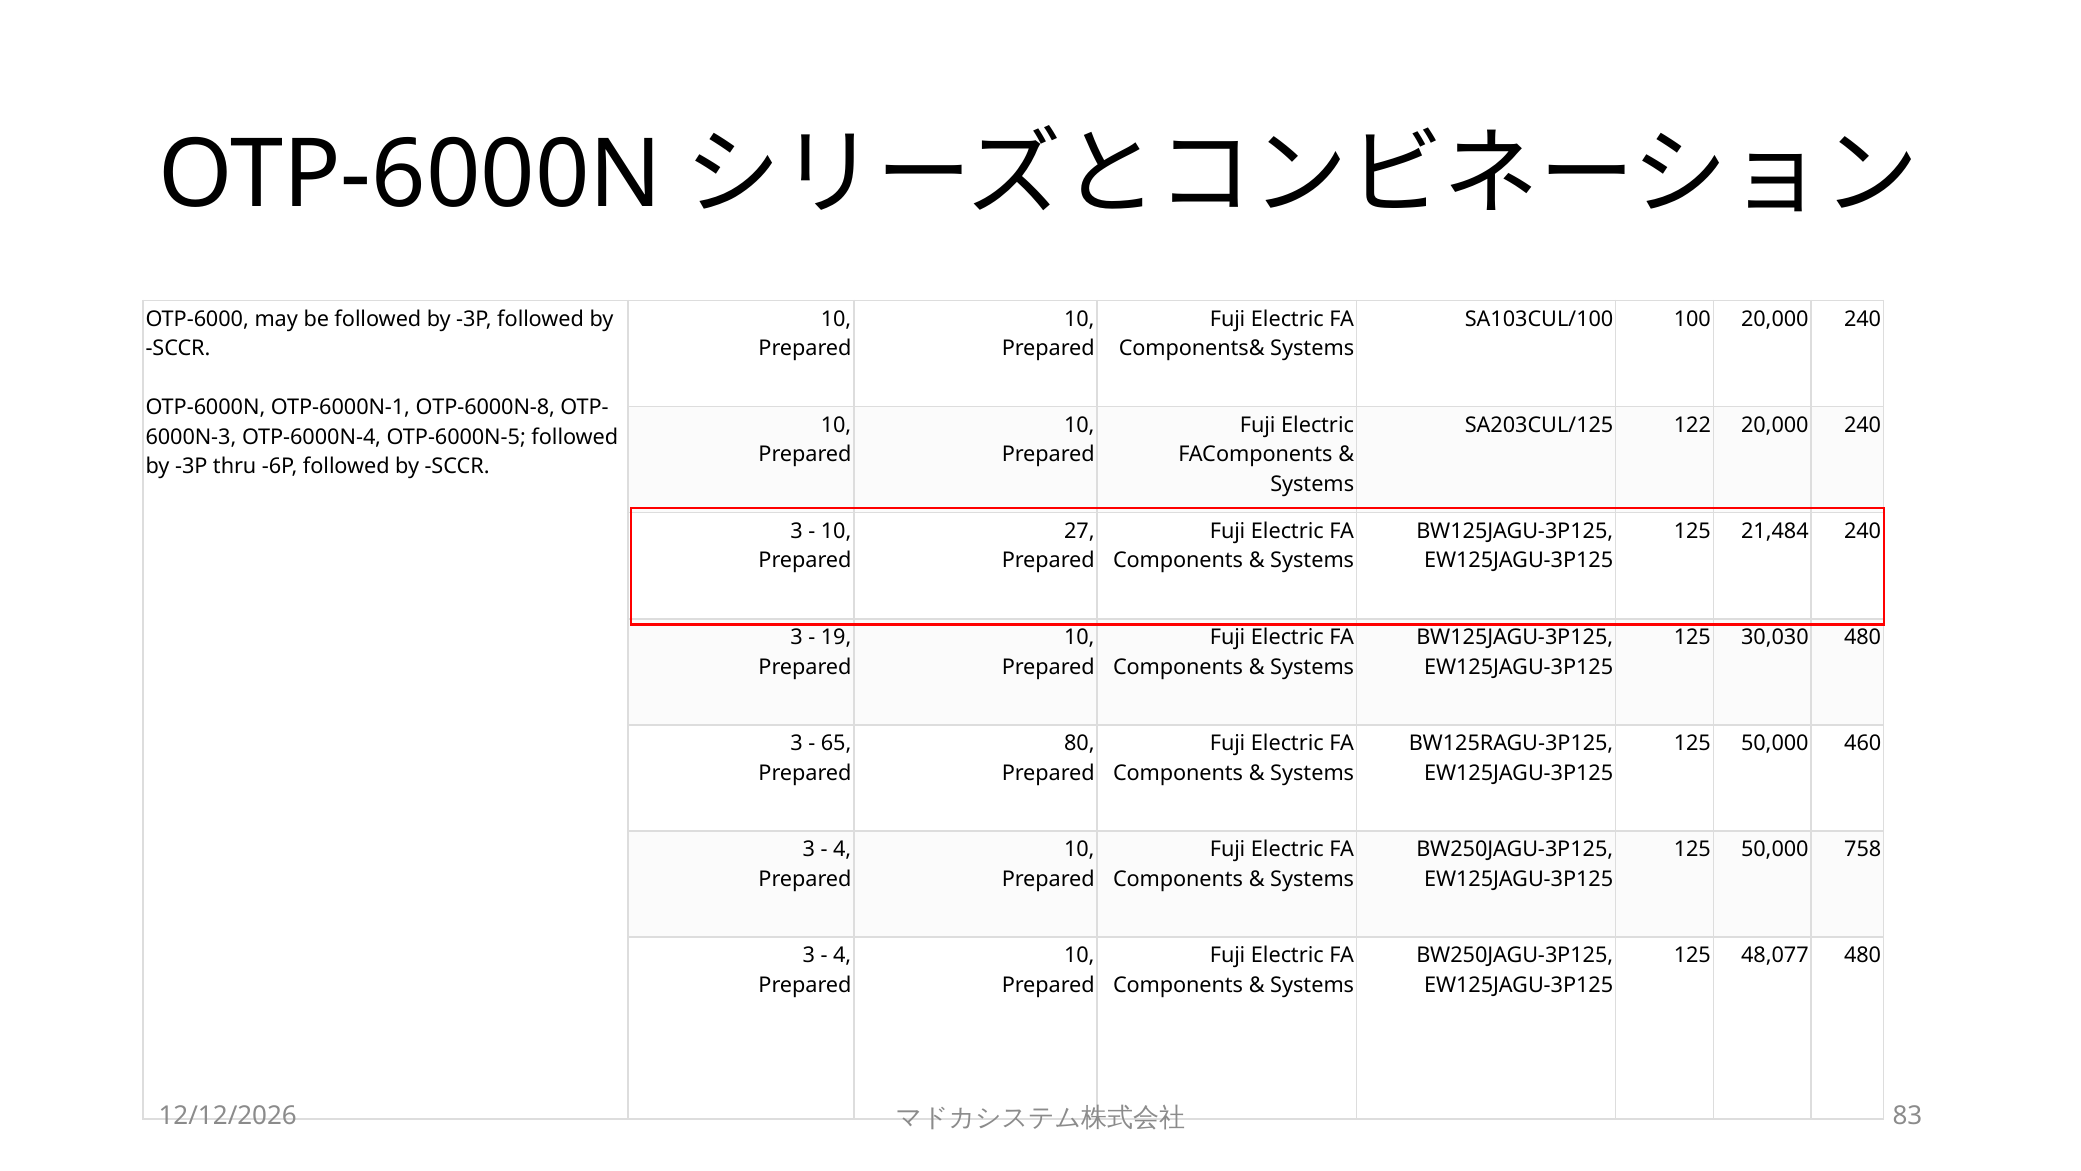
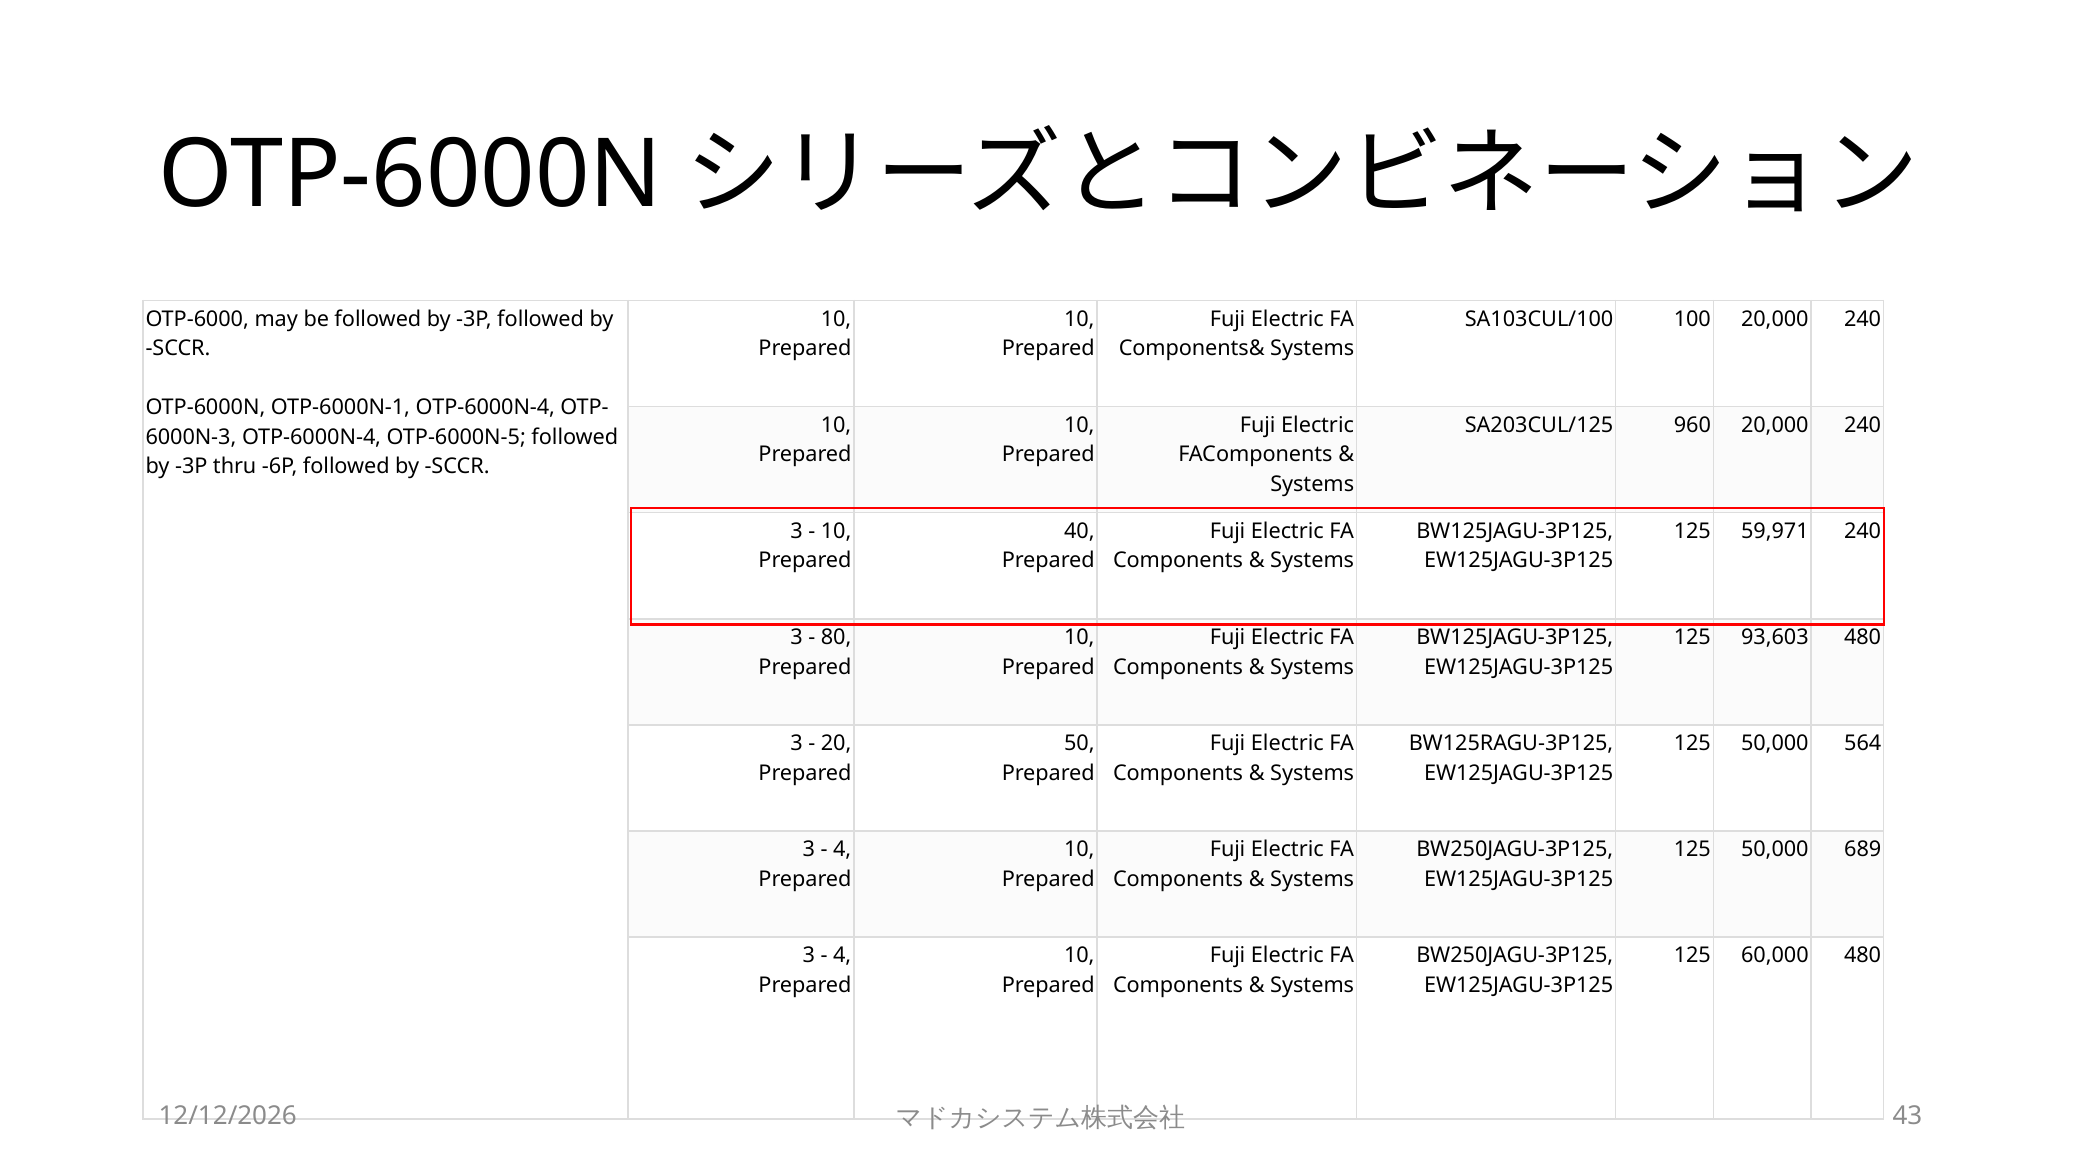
OTP-6000N-1 OTP-6000N-8: OTP-6000N-8 -> OTP-6000N-4 (485, 407)
122: 122 -> 960 (1692, 425)
27: 27 -> 40 (1079, 531)
21,484: 21,484 -> 59,971 (1775, 531)
19: 19 -> 80 (836, 637)
30,030: 30,030 -> 93,603 (1775, 637)
65: 65 -> 20 (836, 743)
80: 80 -> 50 (1079, 743)
460: 460 -> 564 (1863, 743)
758: 758 -> 689 (1863, 849)
48,077: 48,077 -> 60,000 (1775, 955)
83: 83 -> 43 (1907, 1116)
